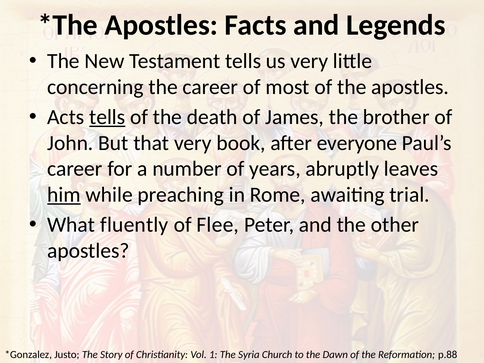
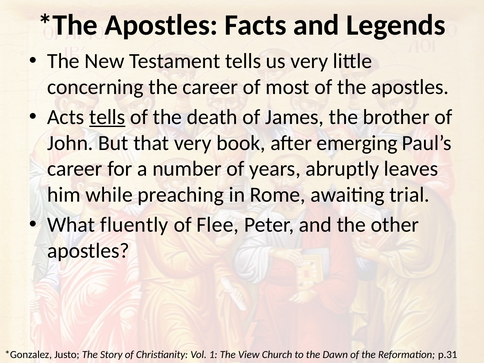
everyone: everyone -> emerging (357, 143)
him underline: present -> none (64, 195)
Syria: Syria -> View (249, 355)
p.88: p.88 -> p.31 (448, 355)
